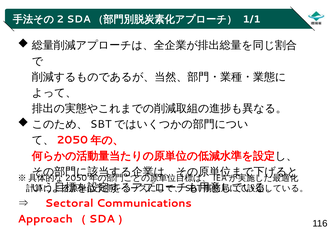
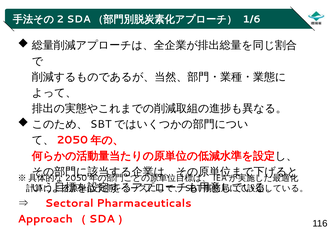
1/1: 1/1 -> 1/6 (252, 19)
Communications: Communications -> Pharmaceuticals (144, 204)
